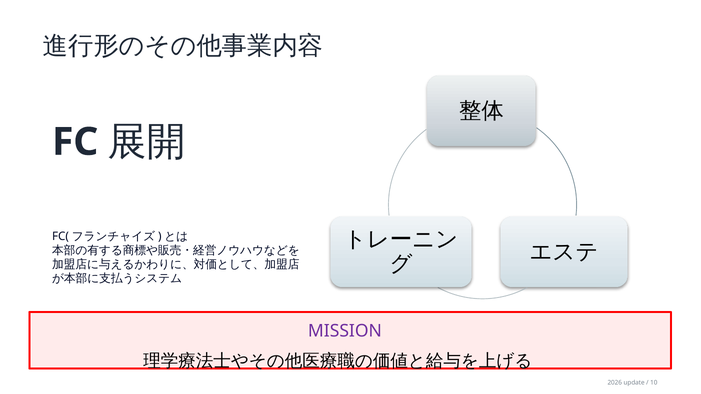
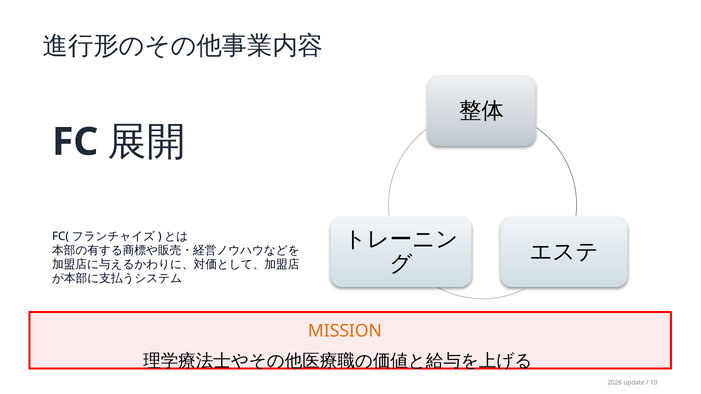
MISSION colour: purple -> orange (345, 331)
